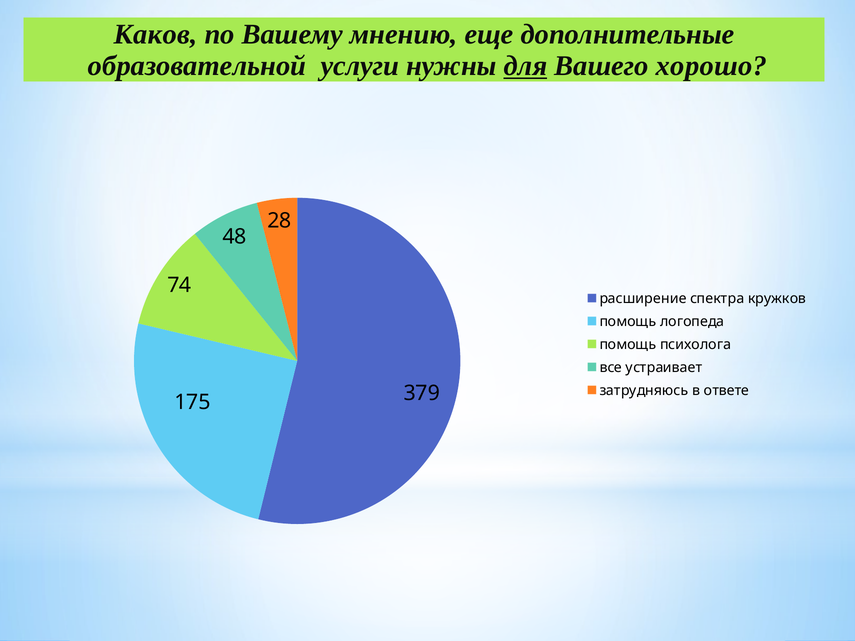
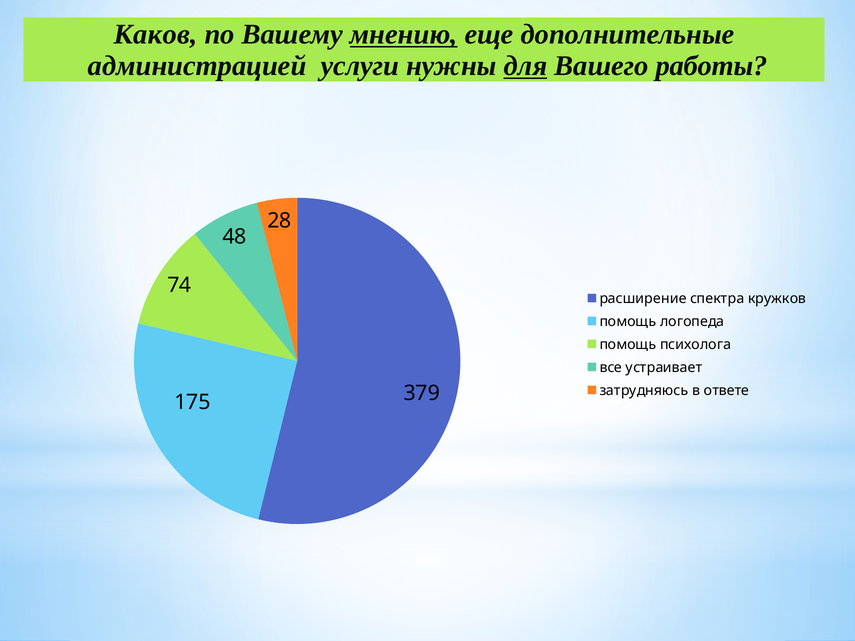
мнению underline: none -> present (404, 34)
образовательной: образовательной -> администрацией (197, 66)
хорошо: хорошо -> работы (712, 66)
